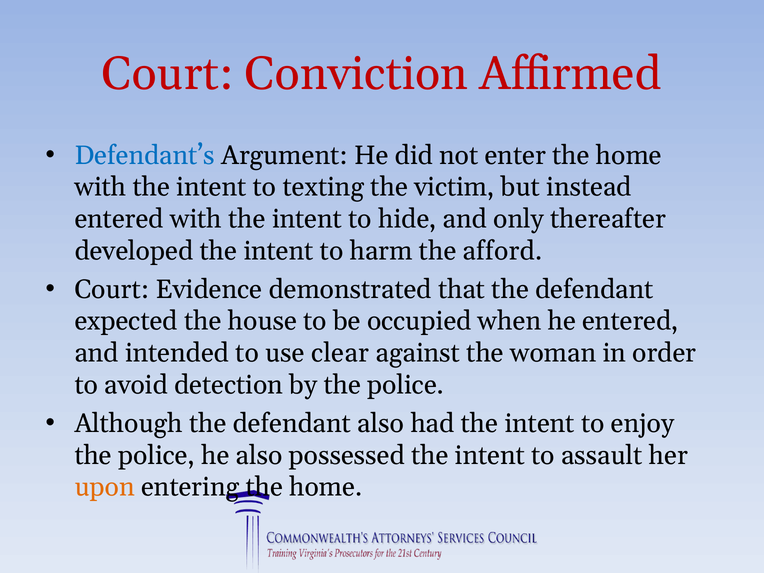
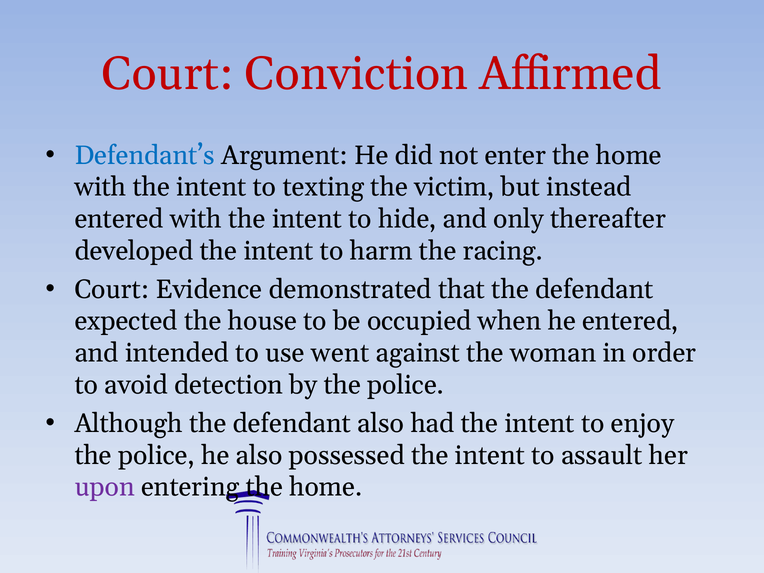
afford: afford -> racing (503, 251)
clear: clear -> went (340, 353)
upon colour: orange -> purple (105, 487)
